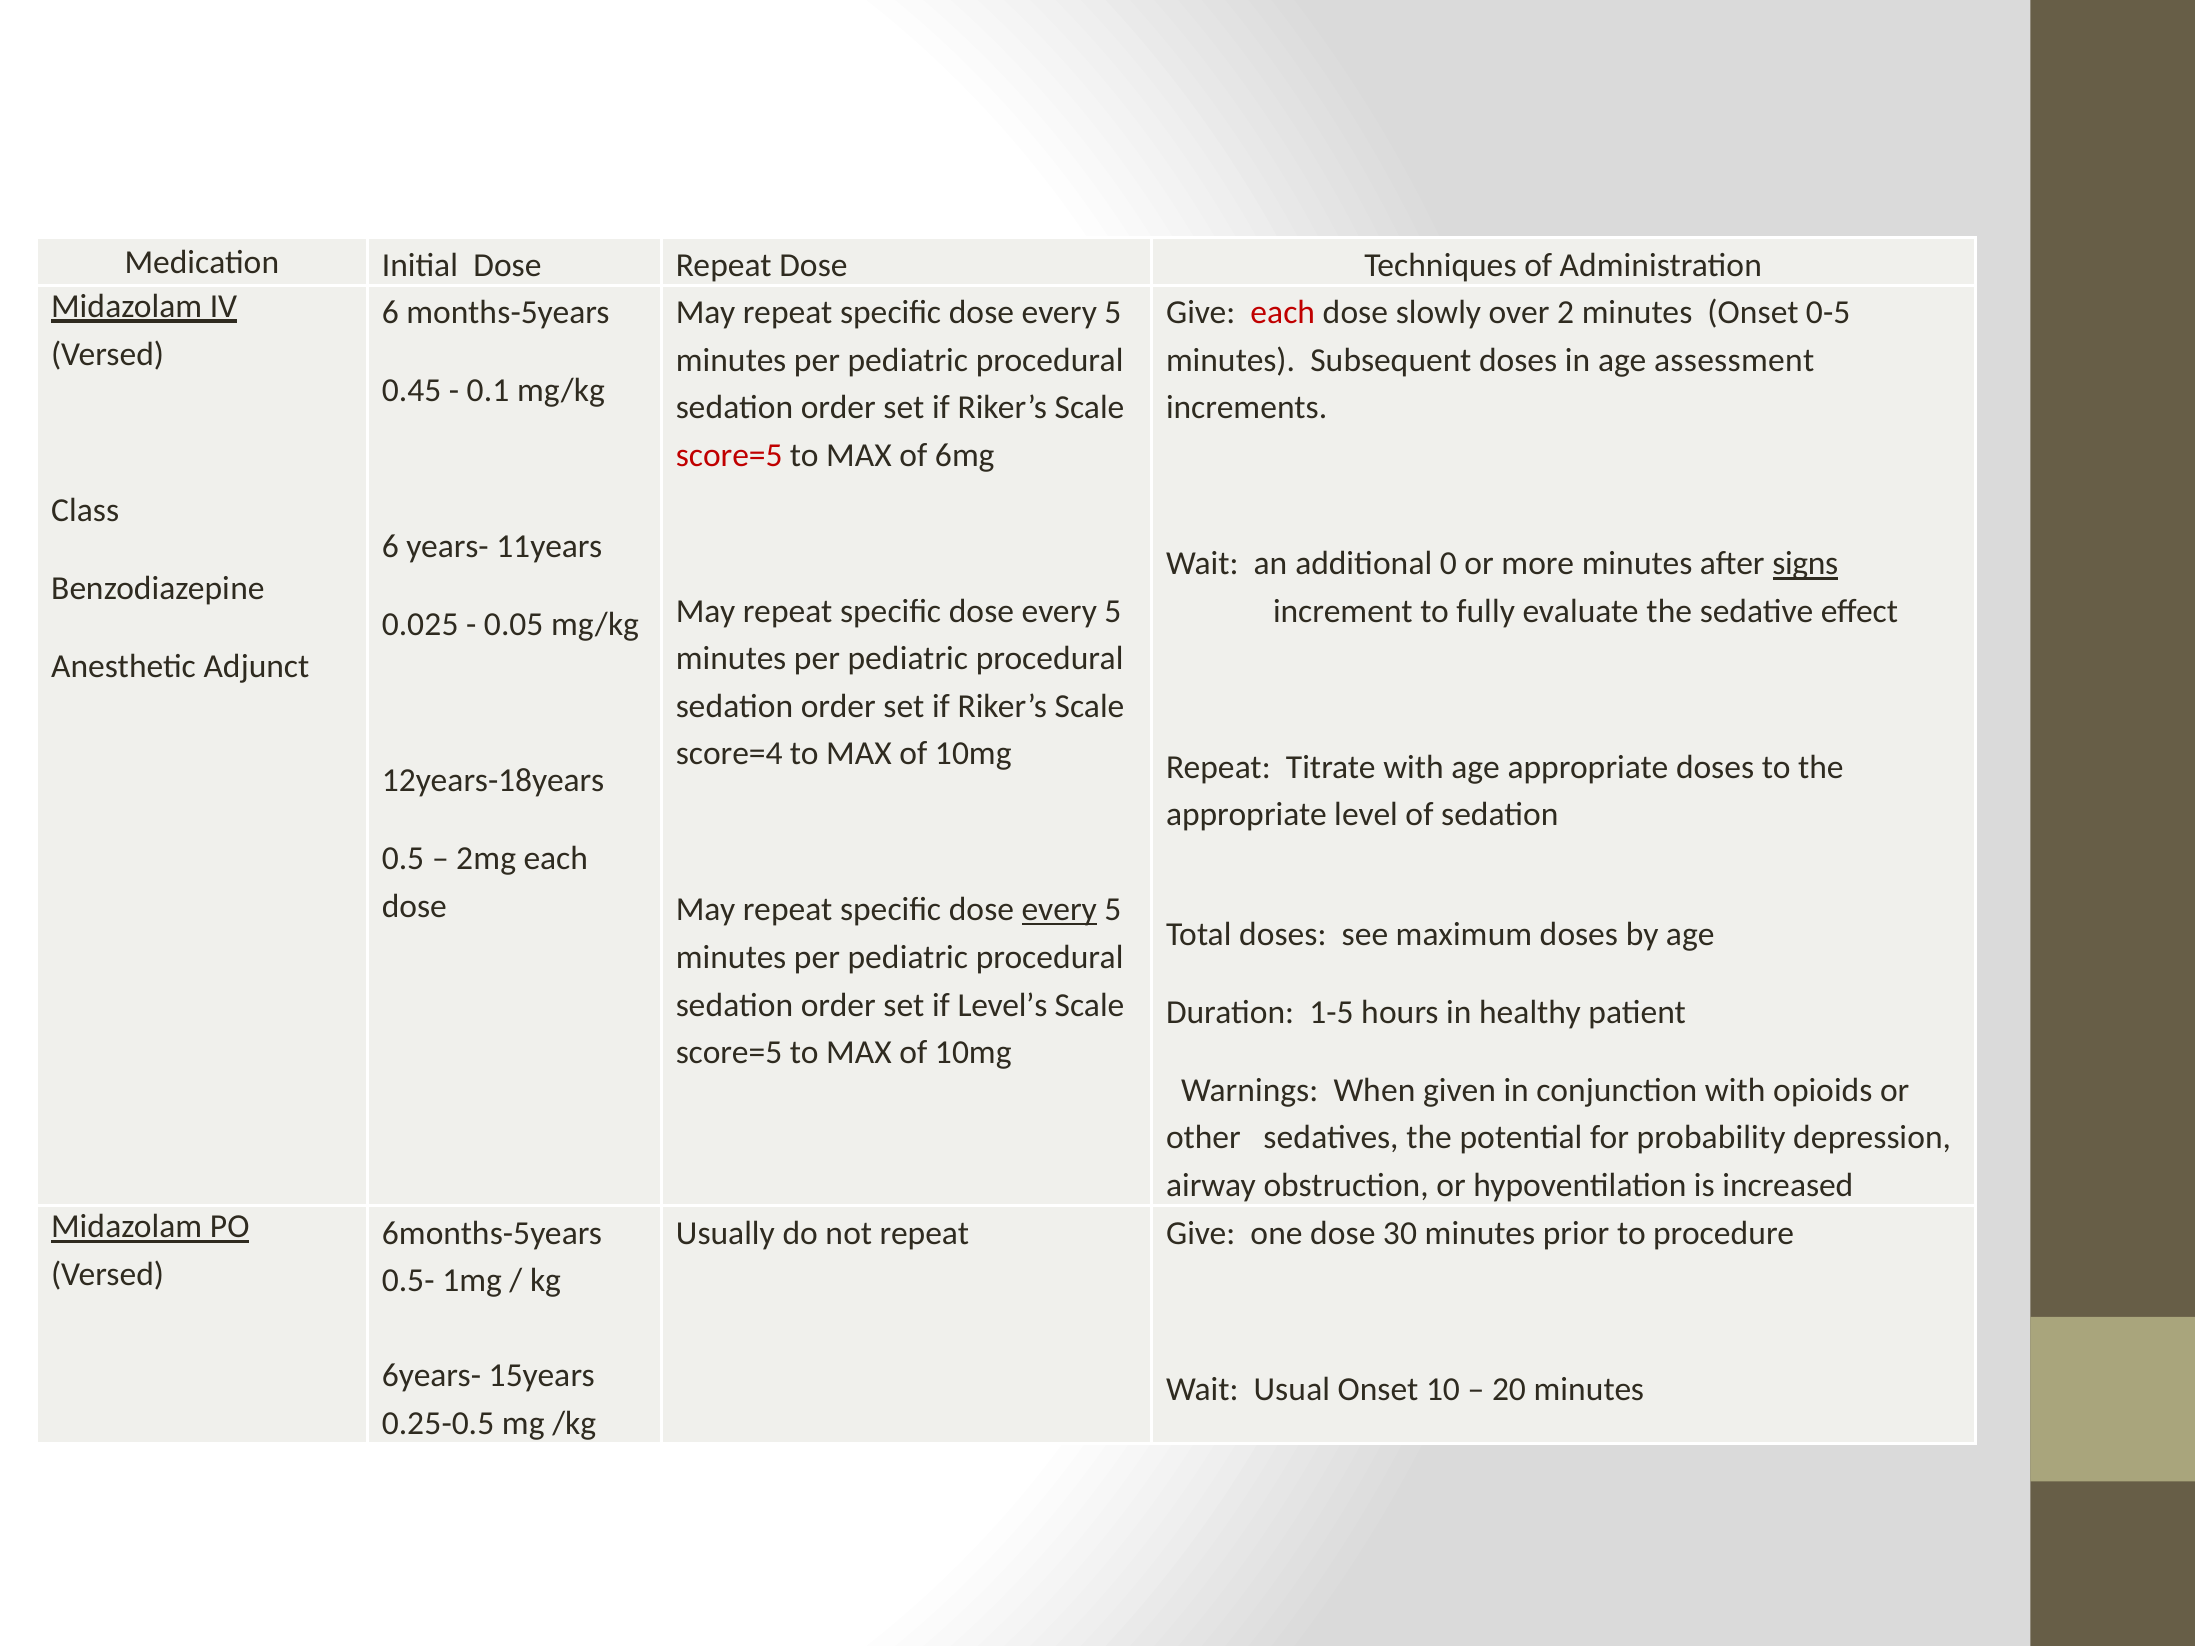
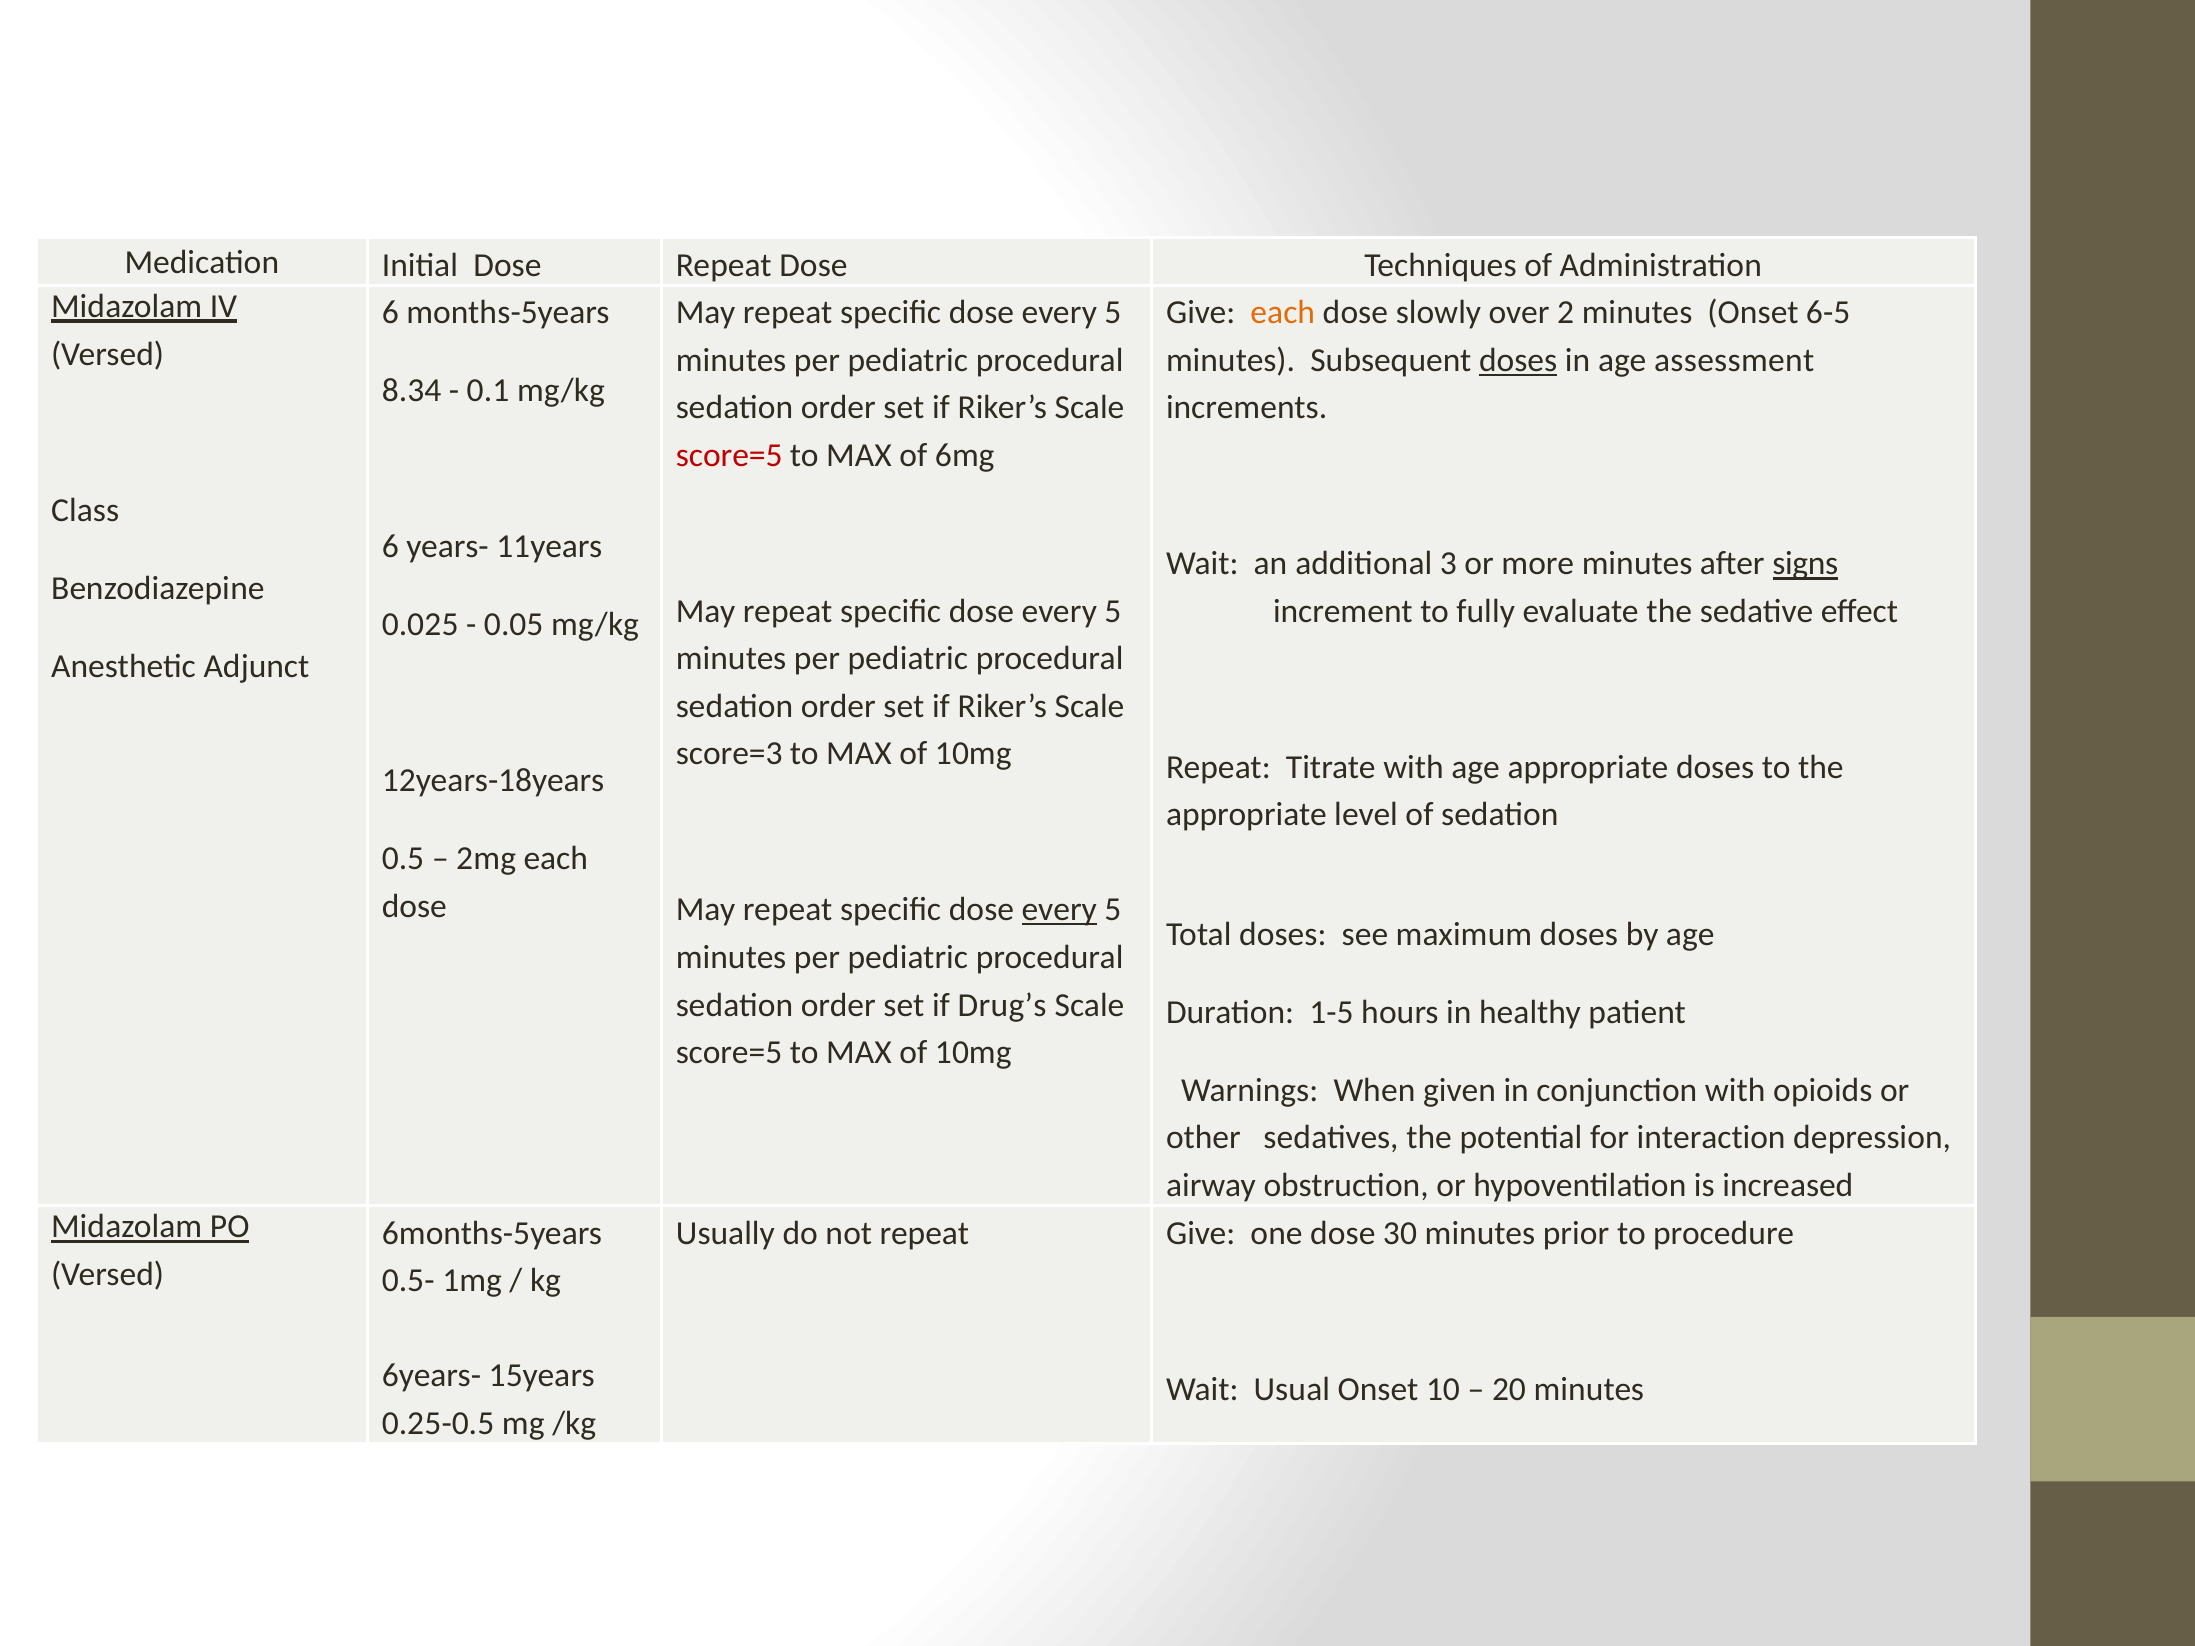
each colour: red -> orange (1283, 313)
0-5: 0-5 -> 6-5 (1828, 313)
doses underline: none -> present (1518, 360)
0.45: 0.45 -> 8.34 (412, 391)
0: 0 -> 3 (1448, 564)
score=4: score=4 -> score=3 (729, 754)
Level’s: Level’s -> Drug’s (1002, 1005)
probability: probability -> interaction (1711, 1138)
